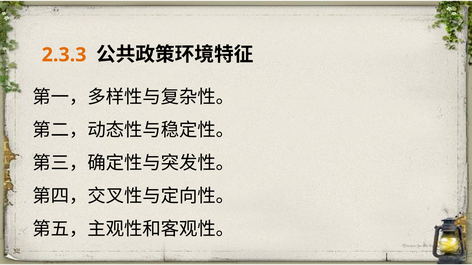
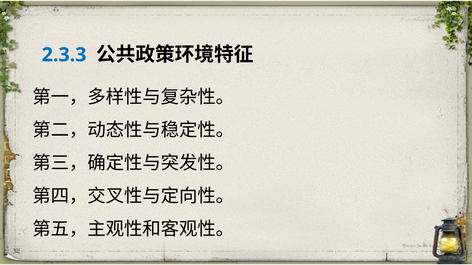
2.3.3 colour: orange -> blue (64, 55)
